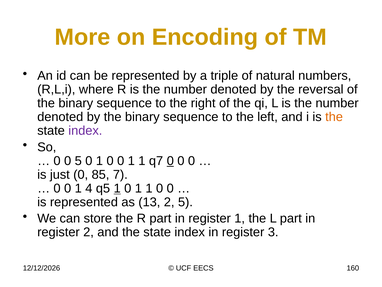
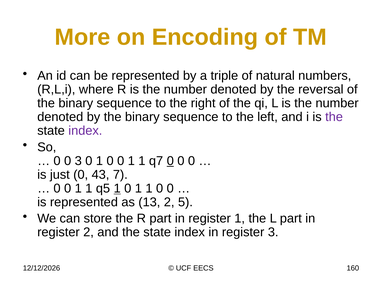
the colour: orange -> purple (334, 117)
0 5: 5 -> 3 (78, 161)
85: 85 -> 43 (101, 174)
4: 4 -> 1 (89, 188)
